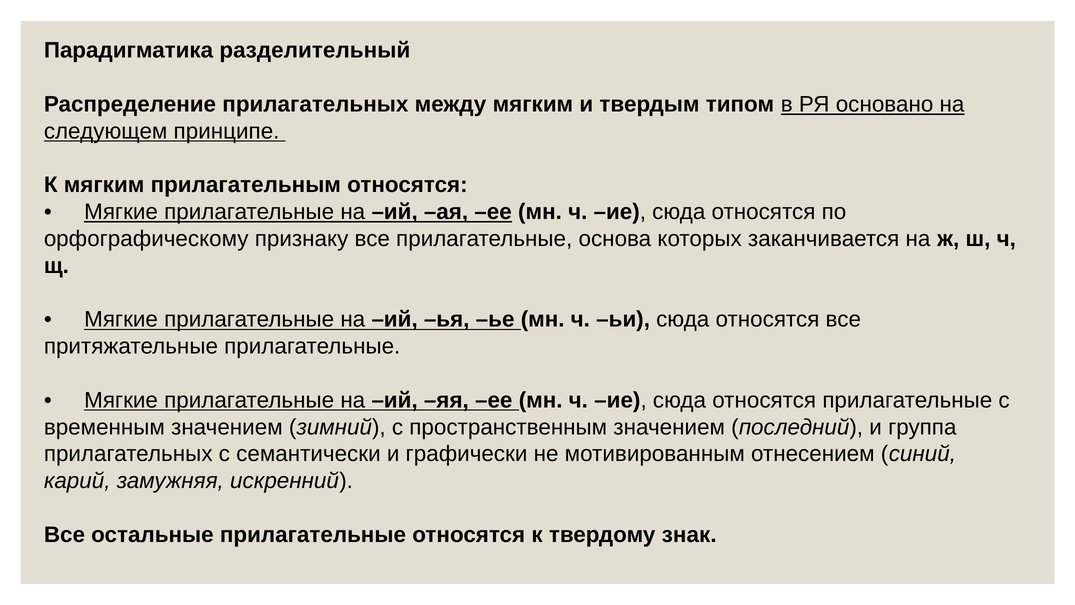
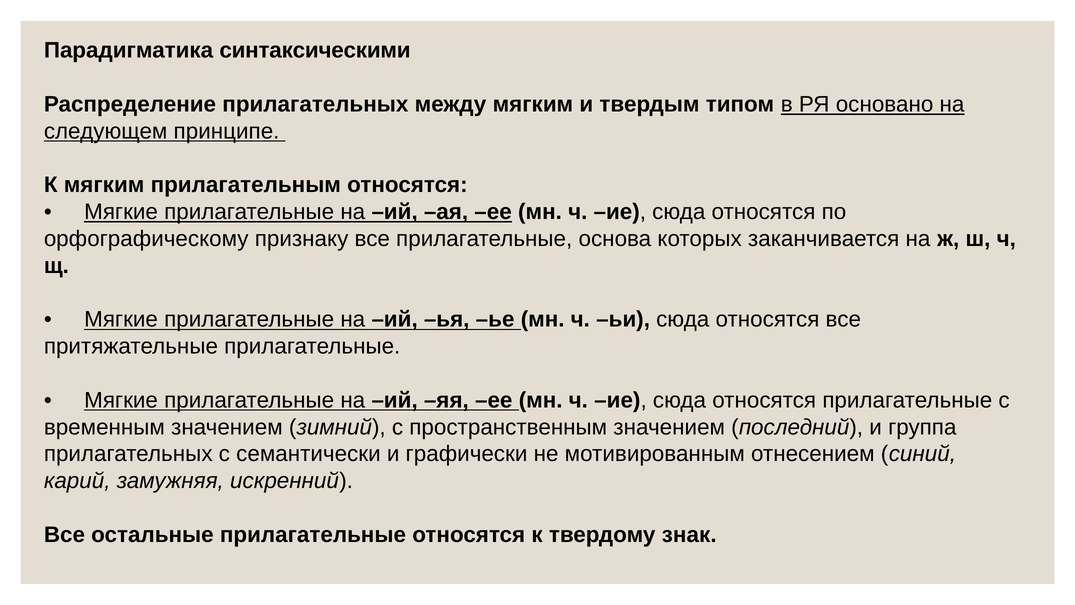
разделительный: разделительный -> синтаксическими (315, 51)
